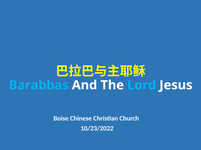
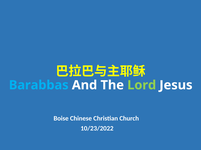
Lord colour: light blue -> light green (142, 86)
